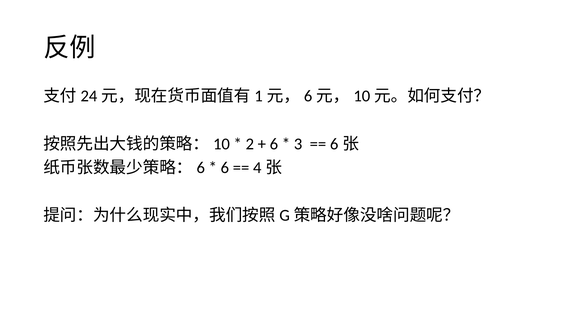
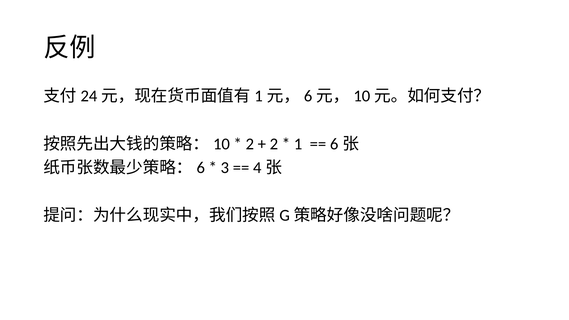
6: 6 -> 2 (274, 144)
3: 3 -> 1 (298, 144)
6: 6 -> 3 (225, 168)
